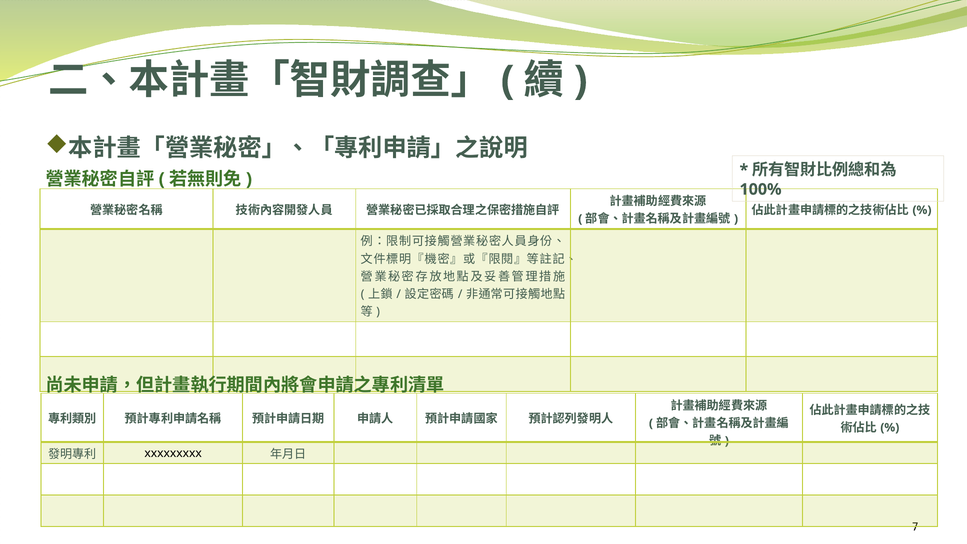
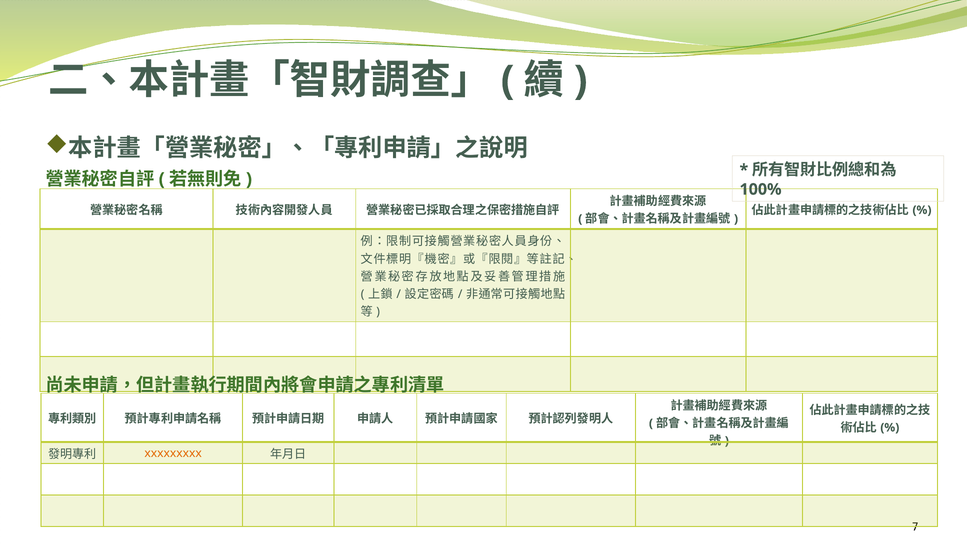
xxxxxxxxx colour: black -> orange (173, 453)
